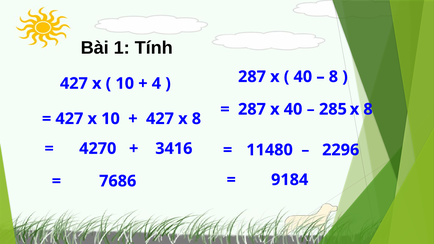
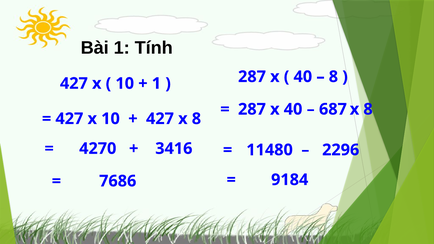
4: 4 -> 1 (156, 84)
285: 285 -> 687 (333, 109)
